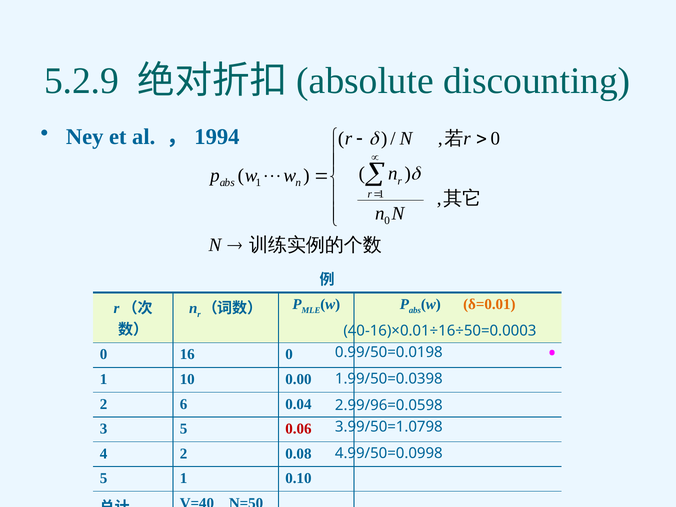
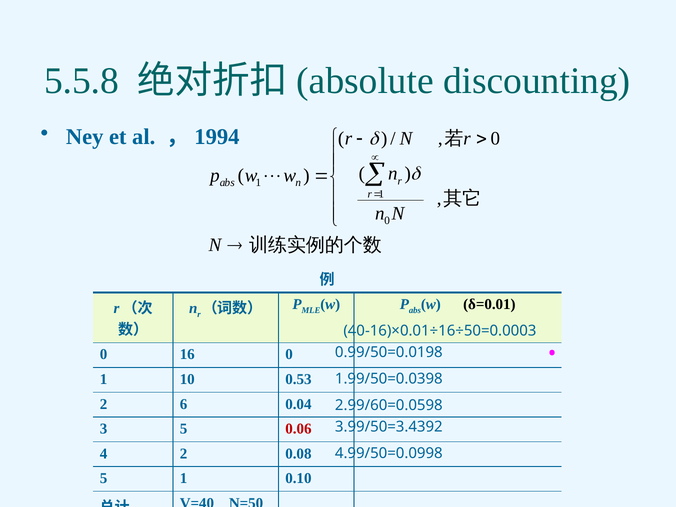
5.2.9: 5.2.9 -> 5.5.8 (82, 81)
δ=0.01 colour: orange -> black (489, 304)
0.00: 0.00 -> 0.53 (298, 379)
2.99/96=0.0598: 2.99/96=0.0598 -> 2.99/60=0.0598 (389, 405)
3.99/50=1.0798: 3.99/50=1.0798 -> 3.99/50=3.4392 (389, 427)
